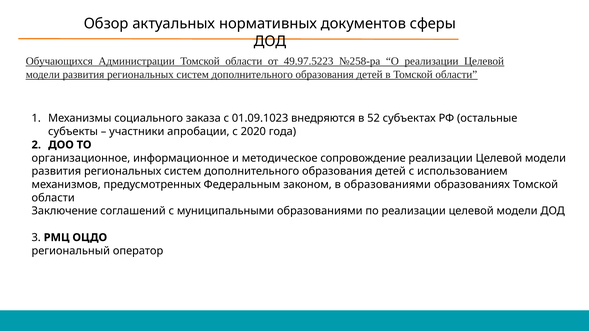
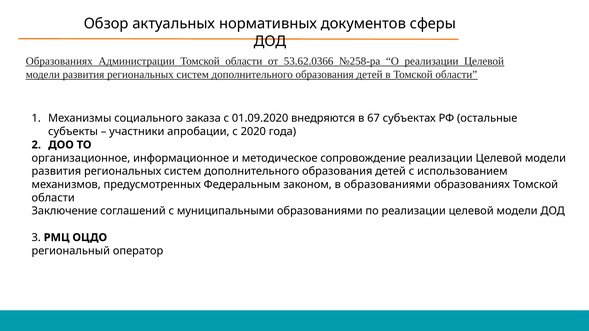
Обучающихся: Обучающихся -> Образованиях (59, 61)
49.97.5223: 49.97.5223 -> 53.62.0366 (309, 61)
01.09.1023: 01.09.1023 -> 01.09.2020 (260, 118)
52: 52 -> 67 (374, 118)
